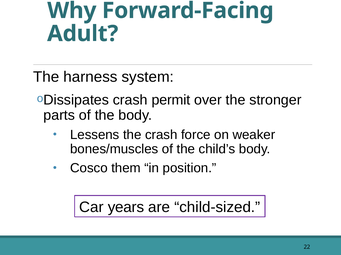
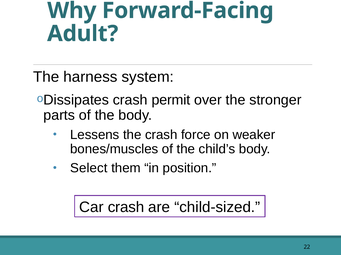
Cosco: Cosco -> Select (89, 169)
Car years: years -> crash (126, 208)
